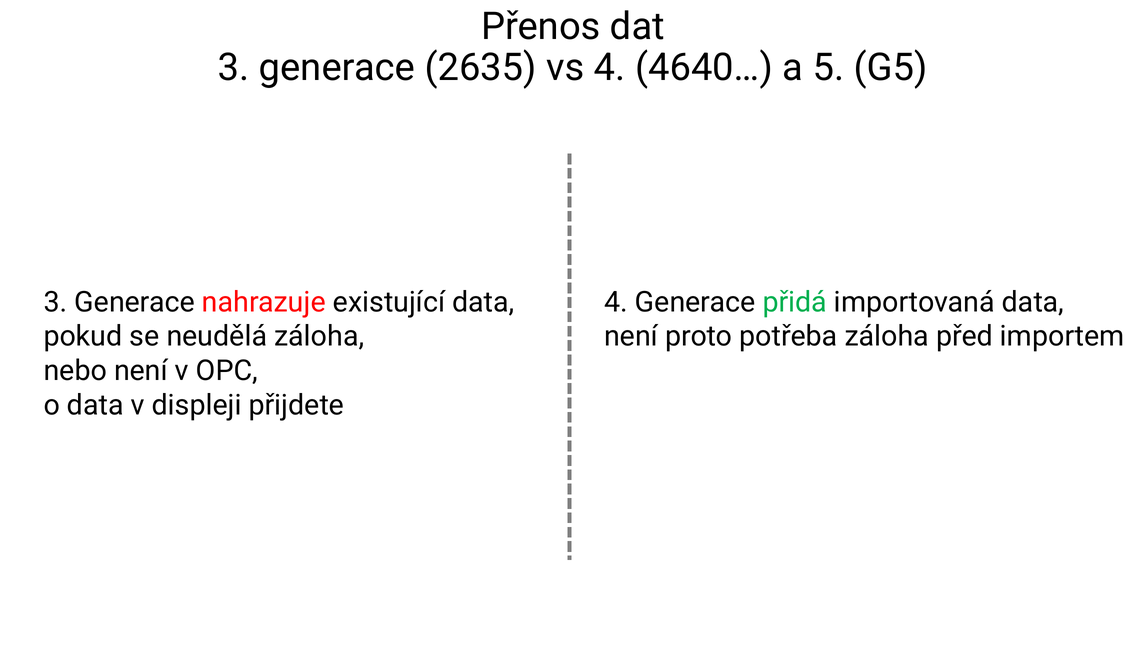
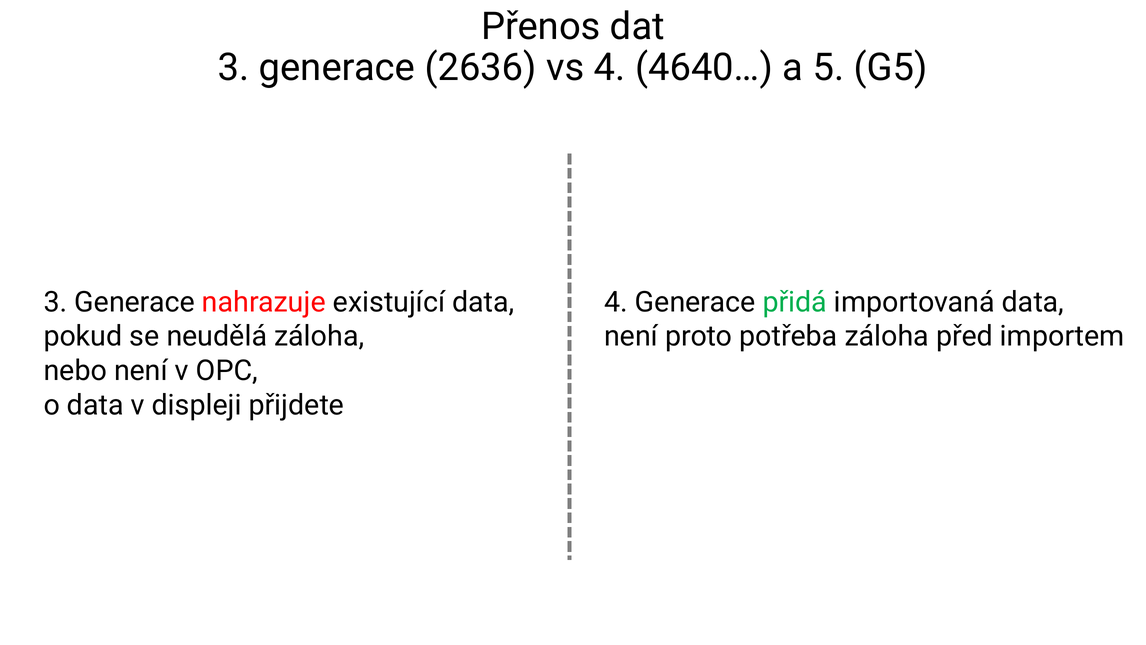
2635: 2635 -> 2636 (481, 68)
